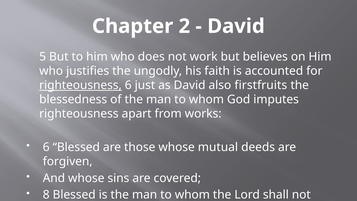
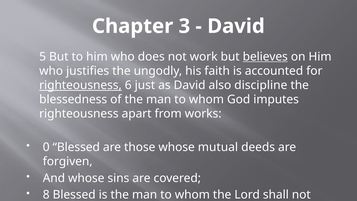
2: 2 -> 3 (184, 26)
believes underline: none -> present (265, 57)
firstfruits: firstfruits -> discipline (261, 85)
6: 6 -> 0 (46, 147)
